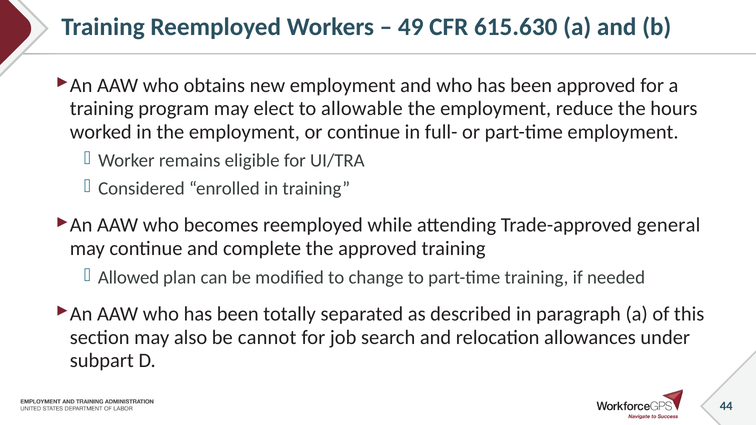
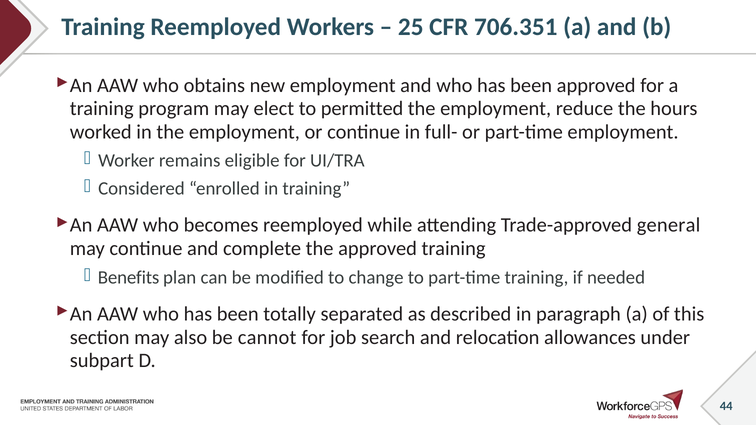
49: 49 -> 25 (411, 27)
615.630: 615.630 -> 706.351 (516, 27)
allowable: allowable -> permitted (362, 109)
Allowed: Allowed -> Benefits (129, 277)
